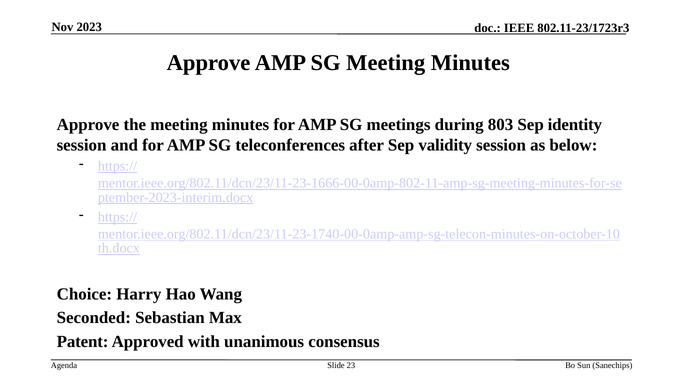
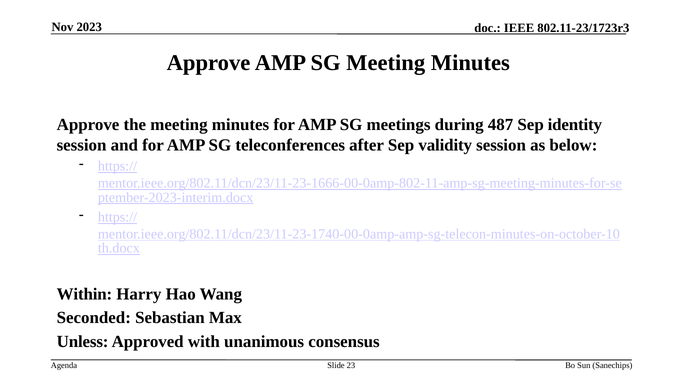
803: 803 -> 487 (501, 125)
Choice: Choice -> Within (84, 294)
Patent: Patent -> Unless (83, 341)
